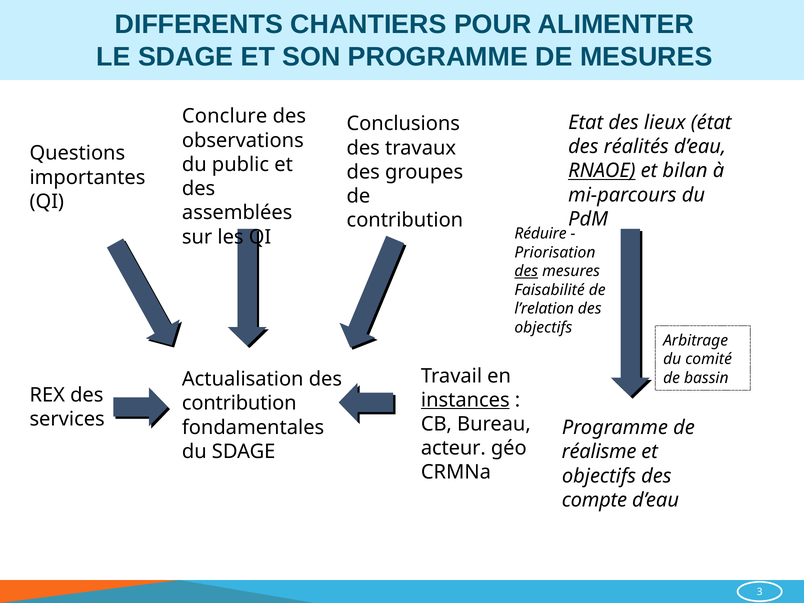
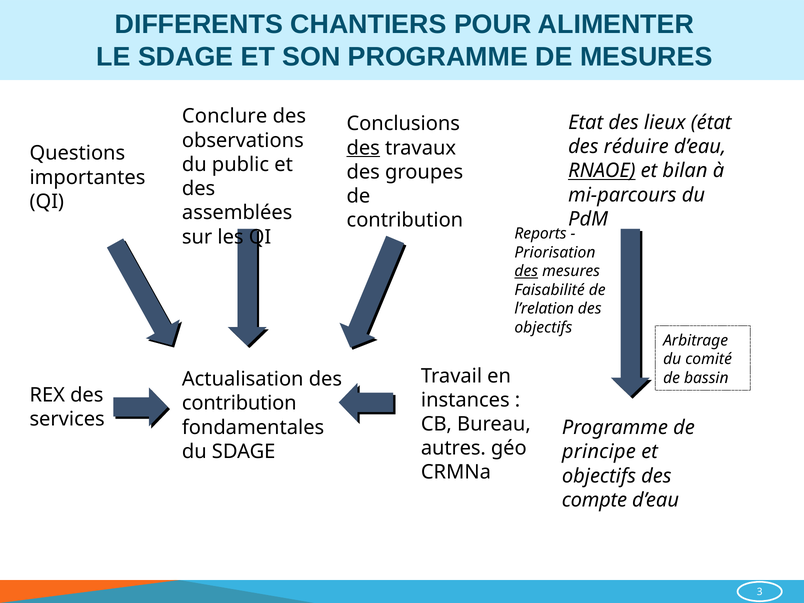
réalités: réalités -> réduire (636, 147)
des underline: none -> present (363, 148)
Réduire: Réduire -> Reports (541, 234)
instances underline: present -> none (465, 400)
acteur: acteur -> autres (453, 448)
réalisme: réalisme -> principe (599, 452)
